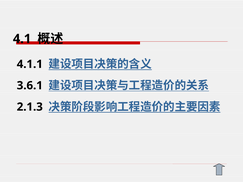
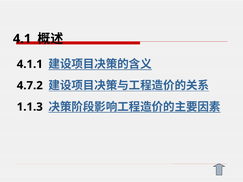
3.6.1: 3.6.1 -> 4.7.2 (30, 86)
2.1.3: 2.1.3 -> 1.1.3 (30, 107)
